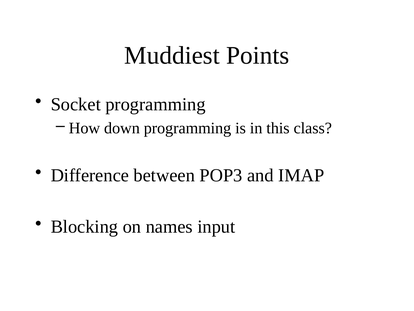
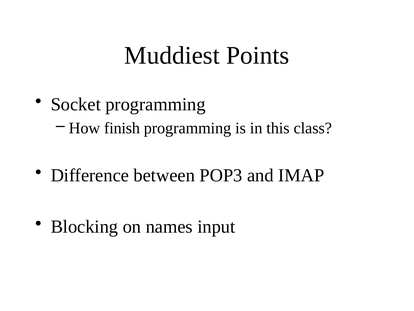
down: down -> finish (122, 128)
